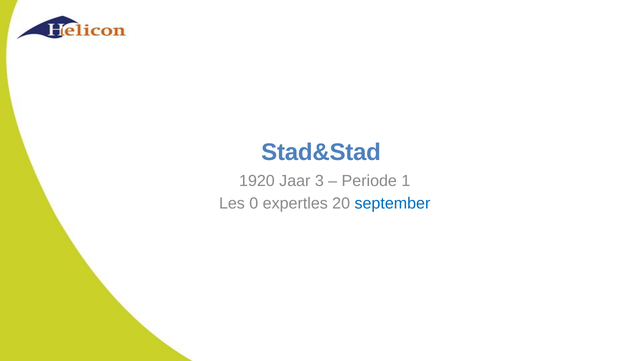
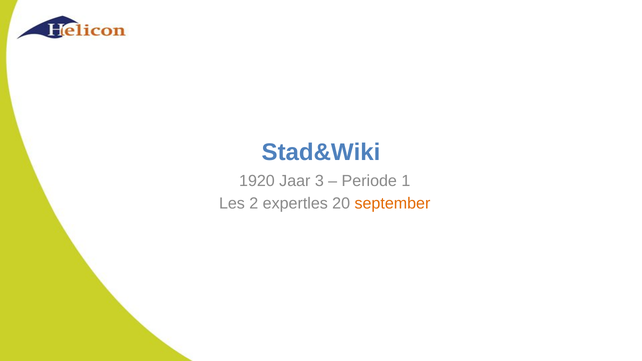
Stad&Stad: Stad&Stad -> Stad&Wiki (321, 153)
0: 0 -> 2 (254, 203)
september colour: blue -> orange (392, 203)
